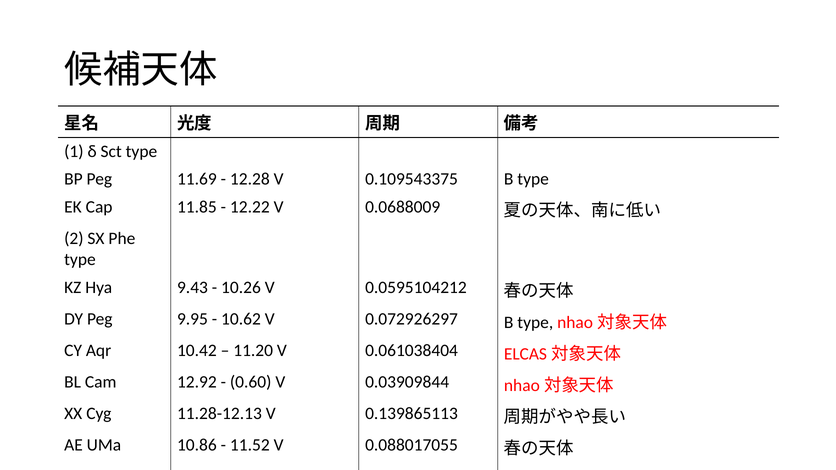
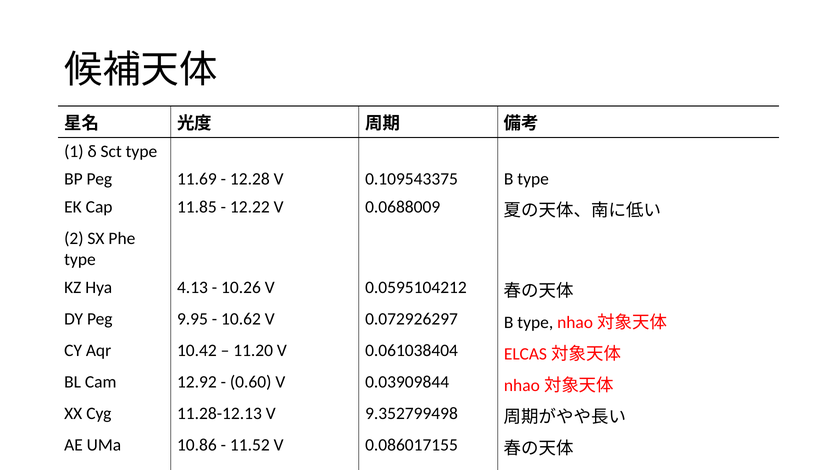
9.43: 9.43 -> 4.13 (192, 287)
0.139865113: 0.139865113 -> 9.352799498 (411, 414)
0.088017055: 0.088017055 -> 0.086017155 (411, 445)
